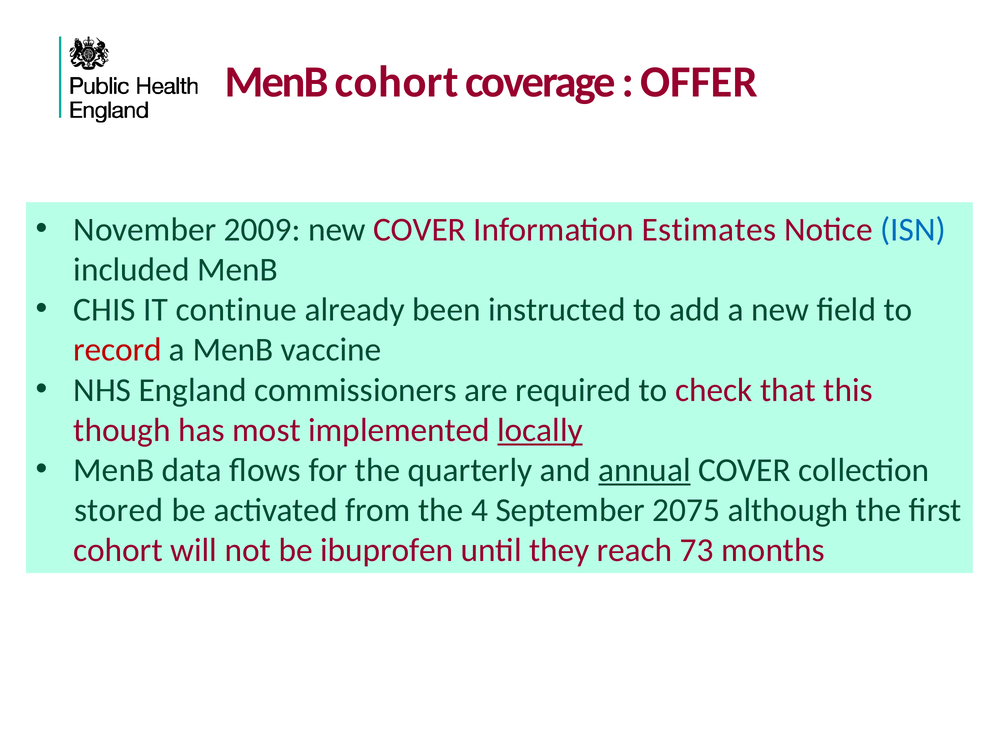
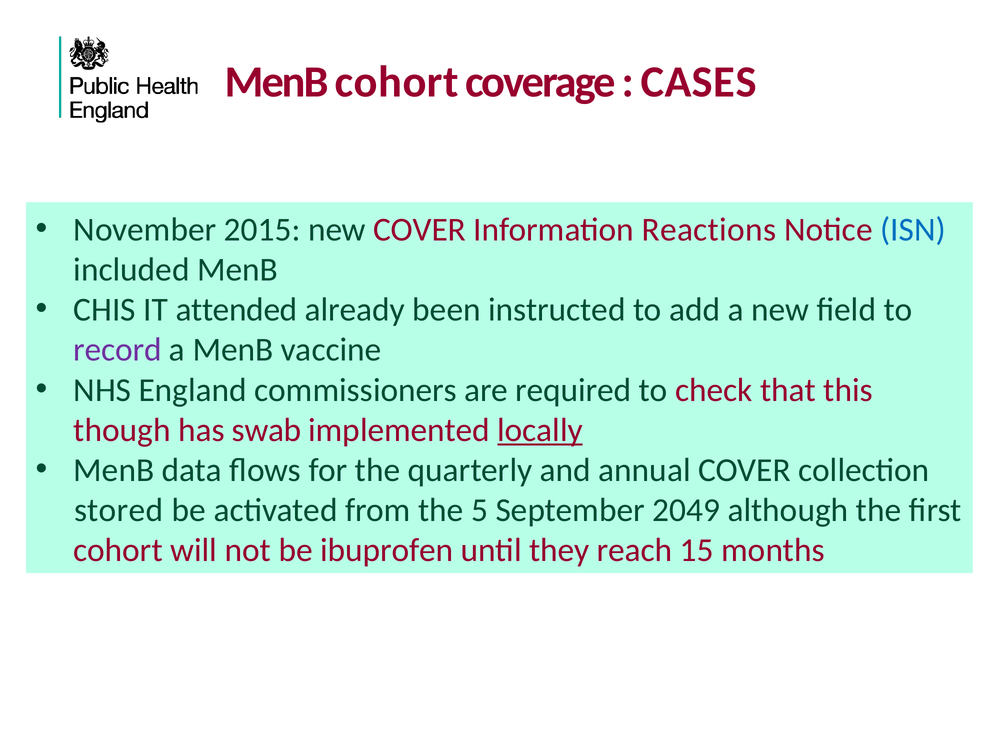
OFFER: OFFER -> CASES (699, 82)
2009: 2009 -> 2015 (262, 229)
Estimates: Estimates -> Reactions (709, 229)
continue: continue -> attended (236, 310)
record colour: red -> purple (118, 350)
most: most -> swab (267, 430)
annual underline: present -> none (645, 470)
4: 4 -> 5 (480, 510)
2075: 2075 -> 2049 (686, 510)
73: 73 -> 15 (697, 550)
